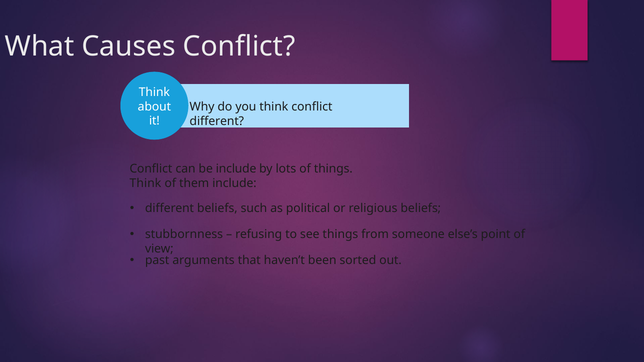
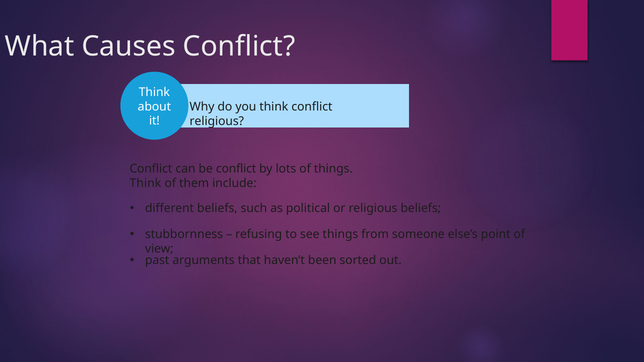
different: different -> religious (217, 121)
be include: include -> conflict (236, 169)
